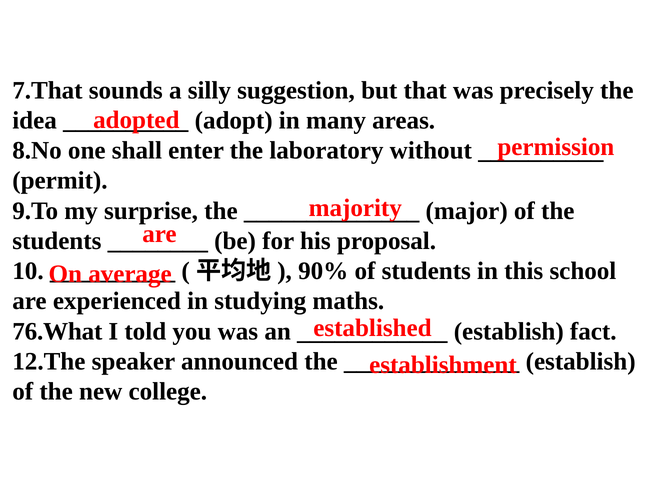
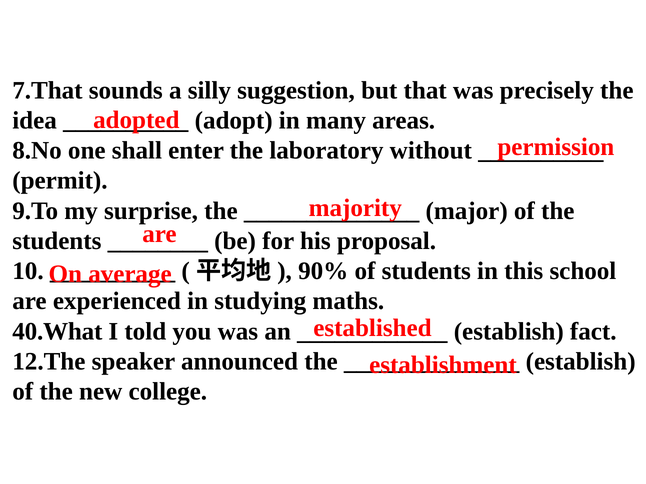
76.What: 76.What -> 40.What (57, 332)
